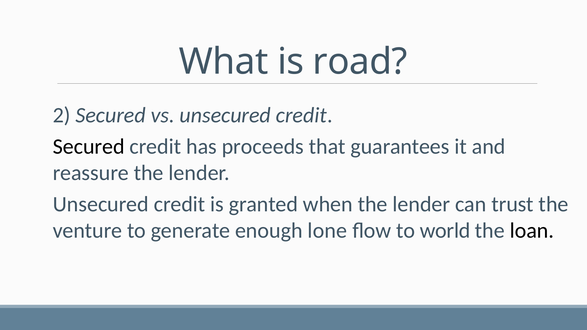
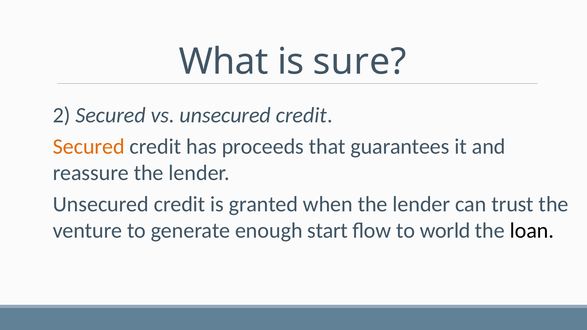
road: road -> sure (360, 62)
Secured colour: black -> orange (89, 146)
lone: lone -> start (328, 231)
